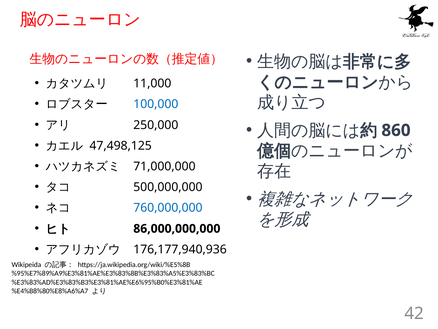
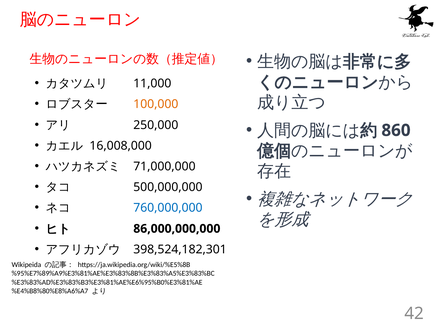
100,000 colour: blue -> orange (156, 104)
47,498,125: 47,498,125 -> 16,008,000 (121, 146)
176,177,940,936: 176,177,940,936 -> 398,524,182,301 (180, 249)
